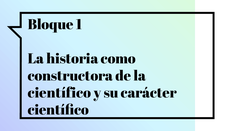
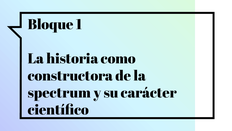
científico: científico -> spectrum (59, 93)
